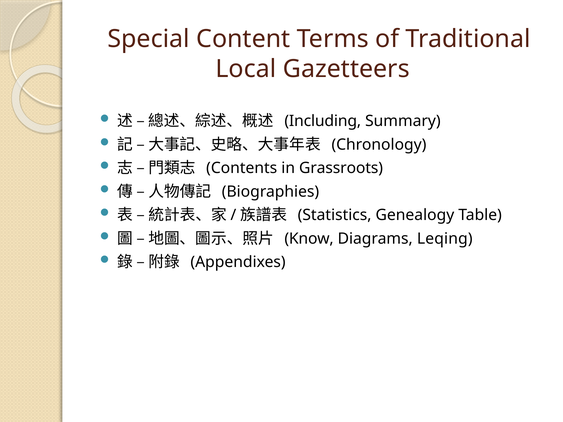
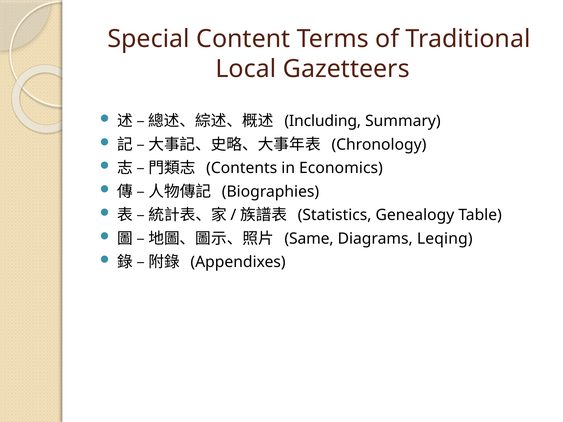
Grassroots: Grassroots -> Economics (341, 168)
Know: Know -> Same (309, 239)
